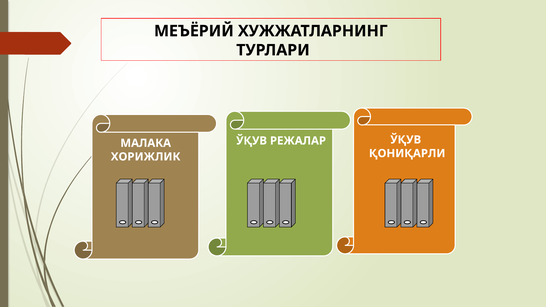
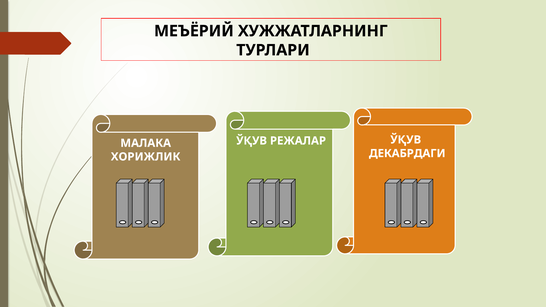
ҚОНИҚАРЛИ: ҚОНИҚАРЛИ -> ДЕКАБРДАГИ (407, 153)
